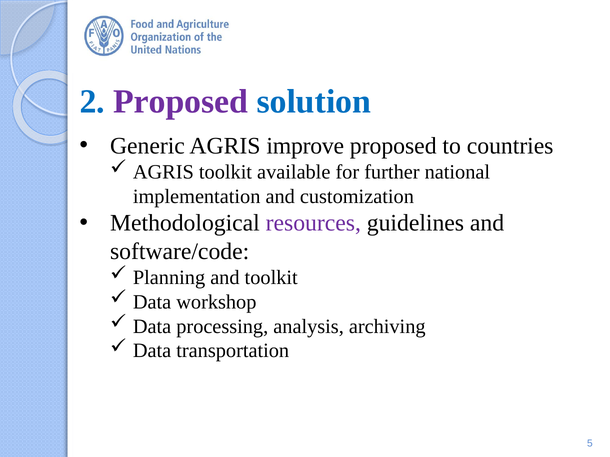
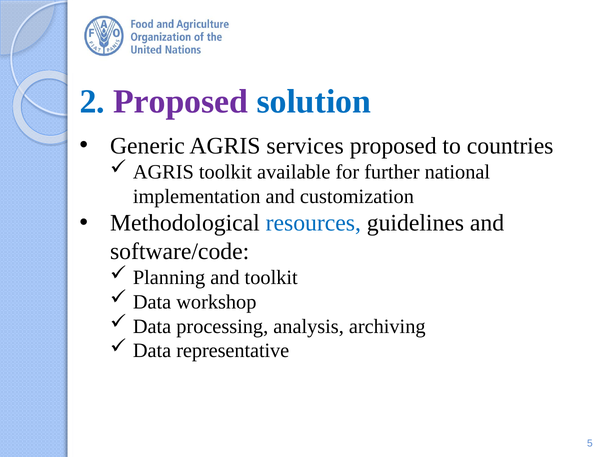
improve: improve -> services (305, 146)
resources colour: purple -> blue (313, 223)
transportation: transportation -> representative (233, 351)
